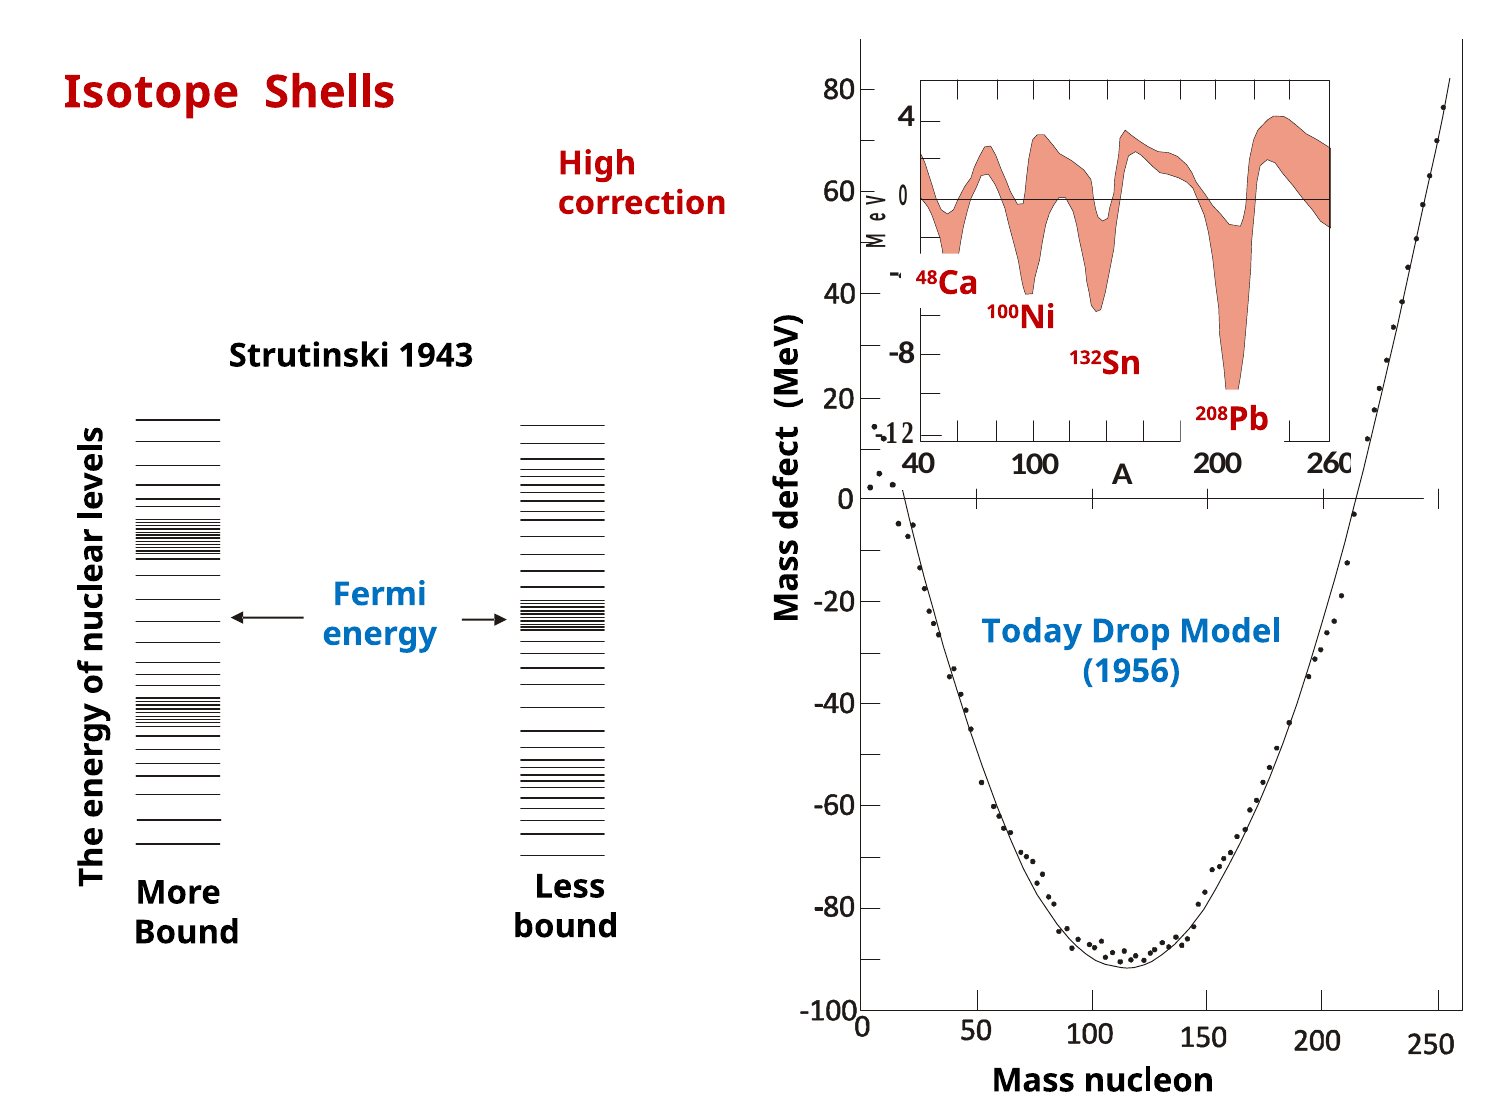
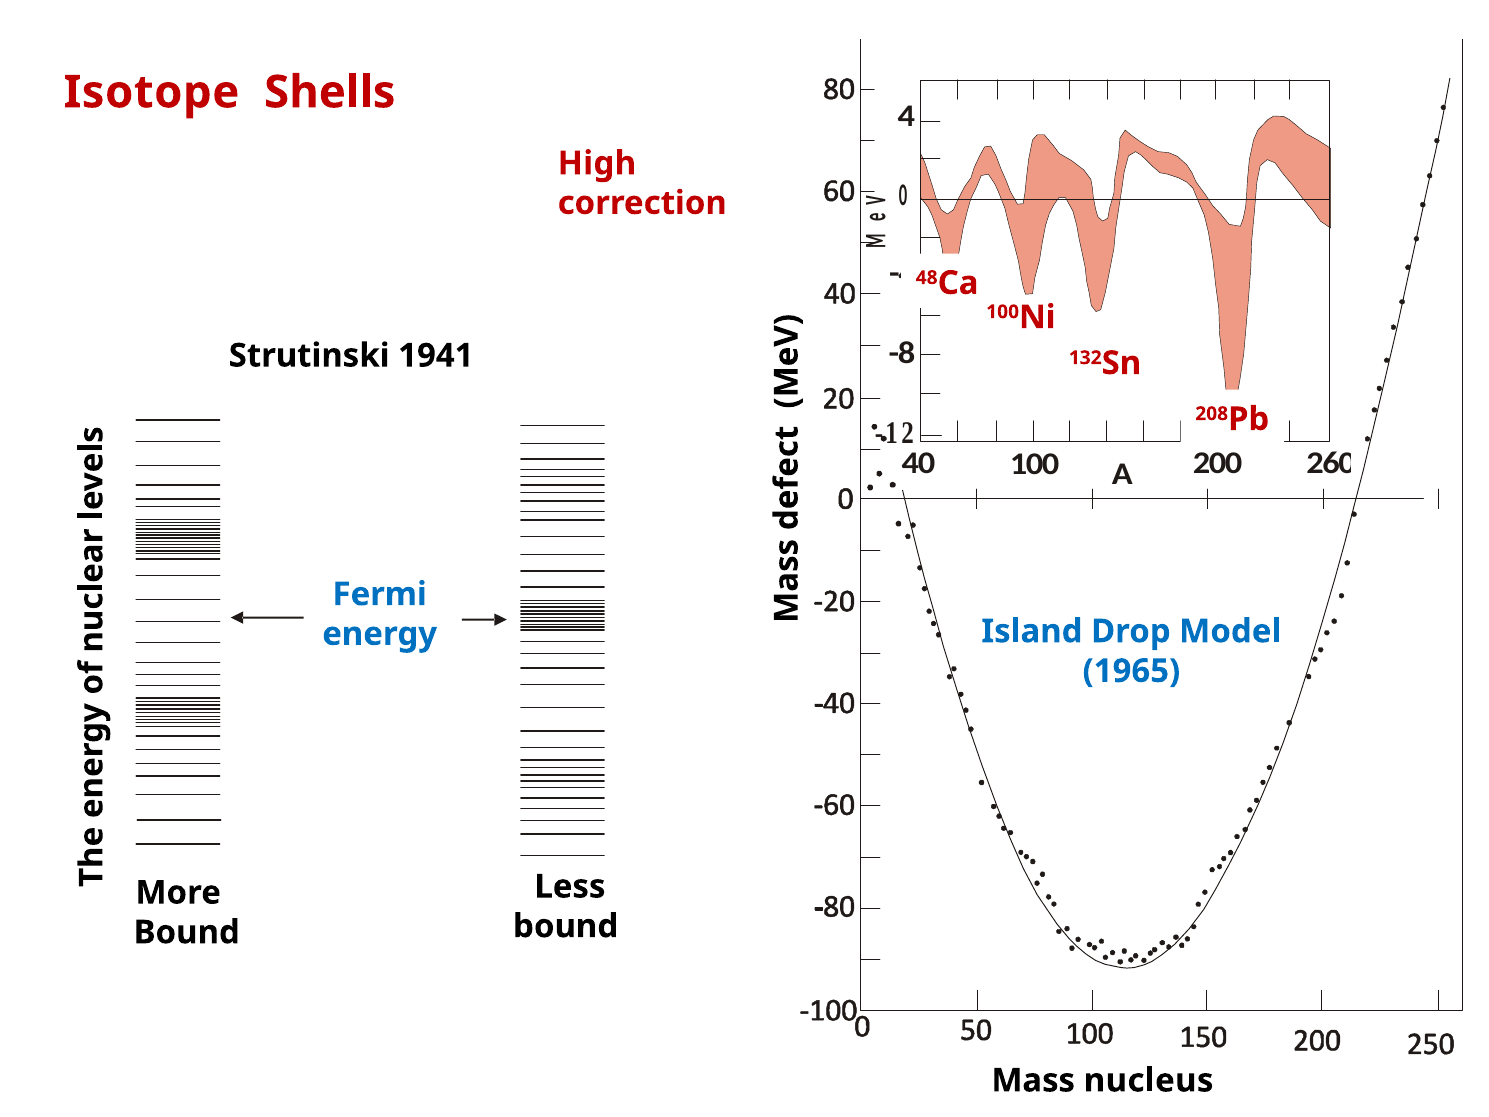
1943: 1943 -> 1941 (436, 356)
Today: Today -> Island (1032, 631)
1956: 1956 -> 1965 (1131, 671)
nucleon: nucleon -> nucleus (1149, 1080)
